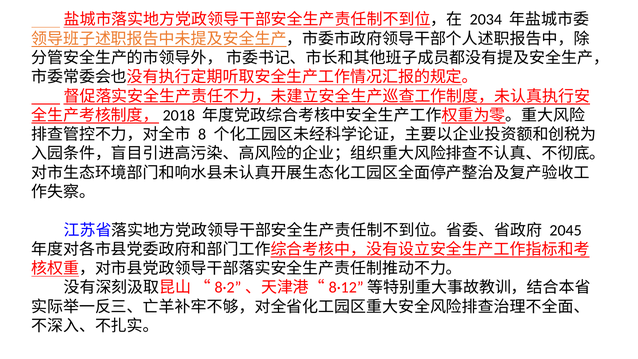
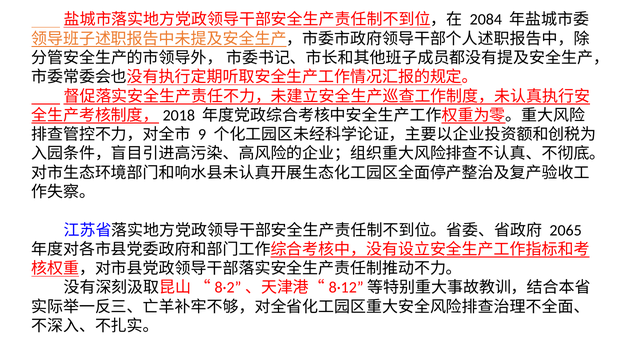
2034: 2034 -> 2084 (486, 20)
8: 8 -> 9 (202, 134)
2045: 2045 -> 2065 (566, 230)
